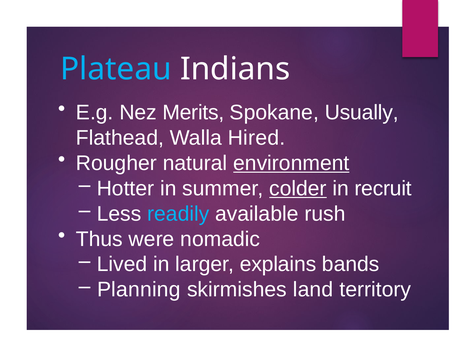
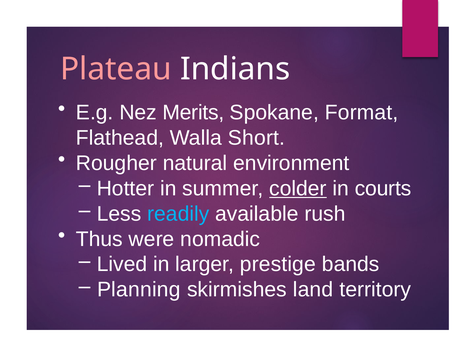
Plateau colour: light blue -> pink (116, 69)
Usually: Usually -> Format (362, 113)
Hired: Hired -> Short (257, 138)
environment underline: present -> none (291, 163)
recruit: recruit -> courts (383, 189)
explains: explains -> prestige (278, 265)
